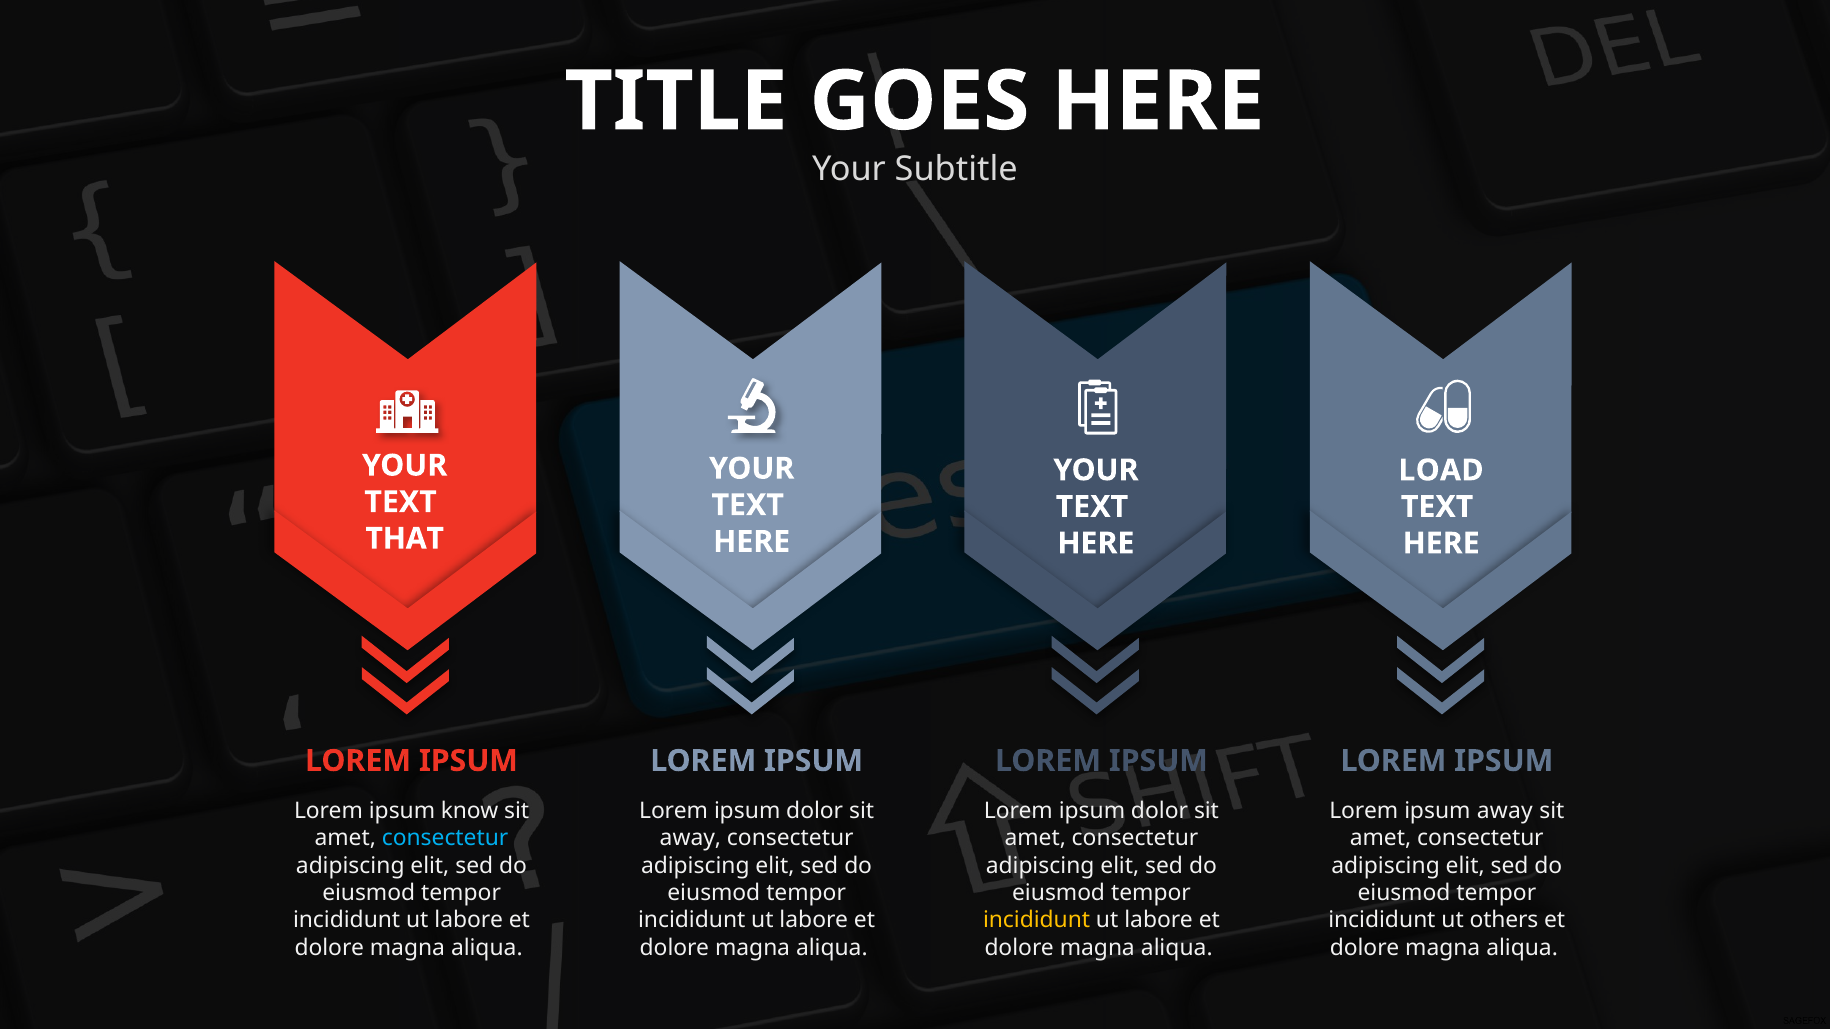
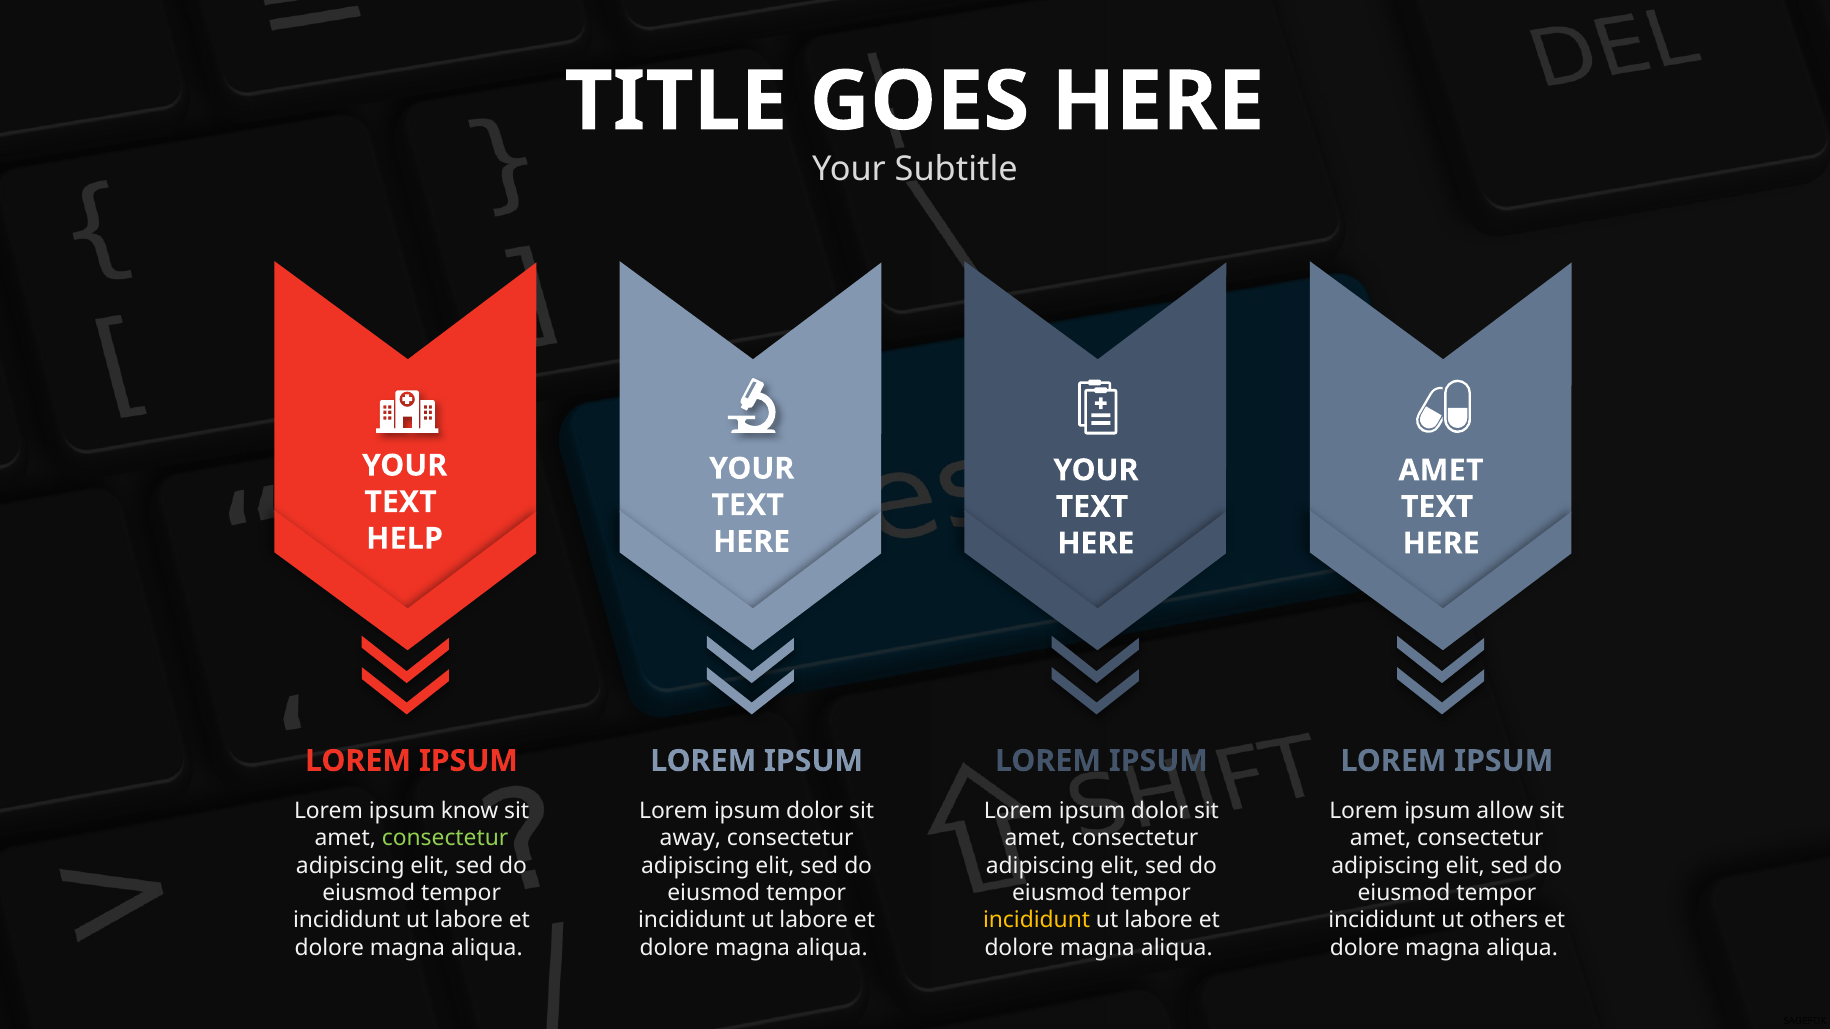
LOAD: LOAD -> AMET (1441, 470)
THAT: THAT -> HELP (404, 539)
ipsum away: away -> allow (1505, 811)
consectetur colour: light blue -> light green (445, 838)
